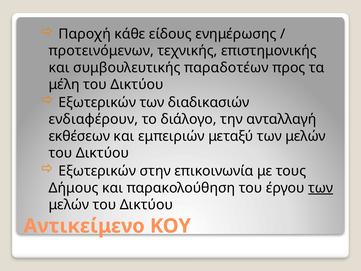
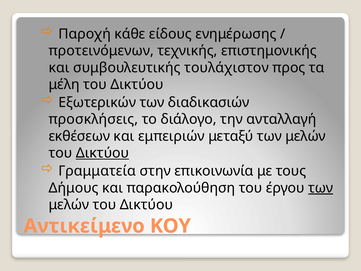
παραδοτέων: παραδοτέων -> τουλάχιστον (226, 68)
ενδιαφέρουν: ενδιαφέρουν -> προσκλήσεις (93, 119)
Δικτύου underline: none -> present (102, 153)
Εξωτερικών: Εξωτερικών -> Γραμματεία (97, 171)
